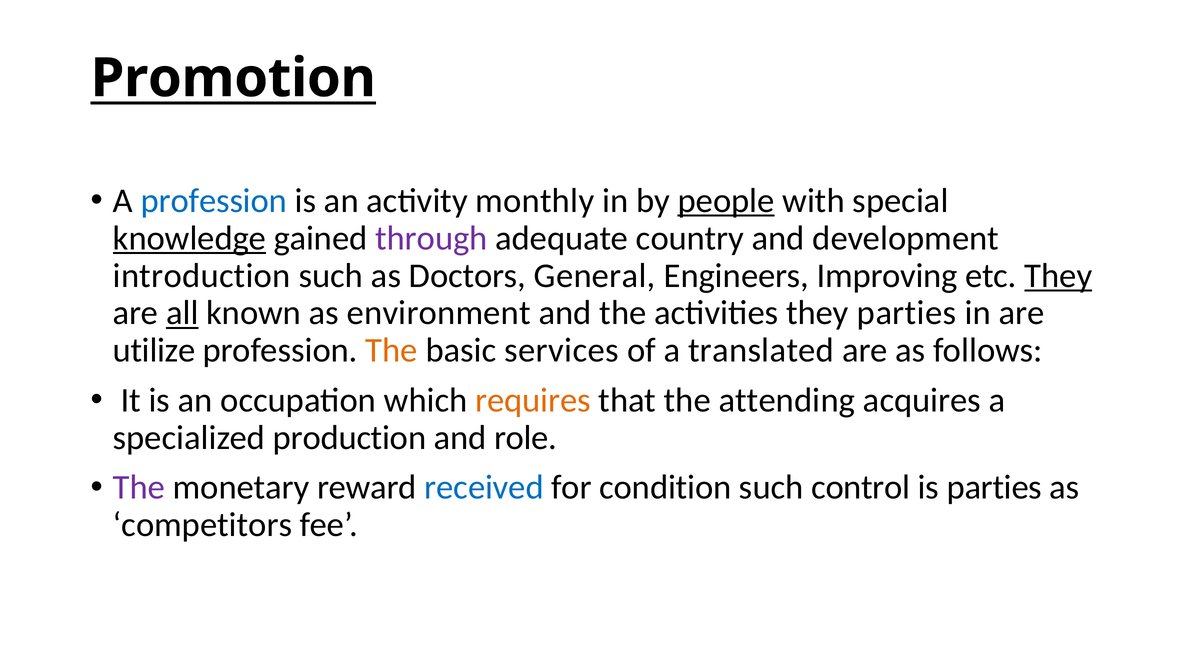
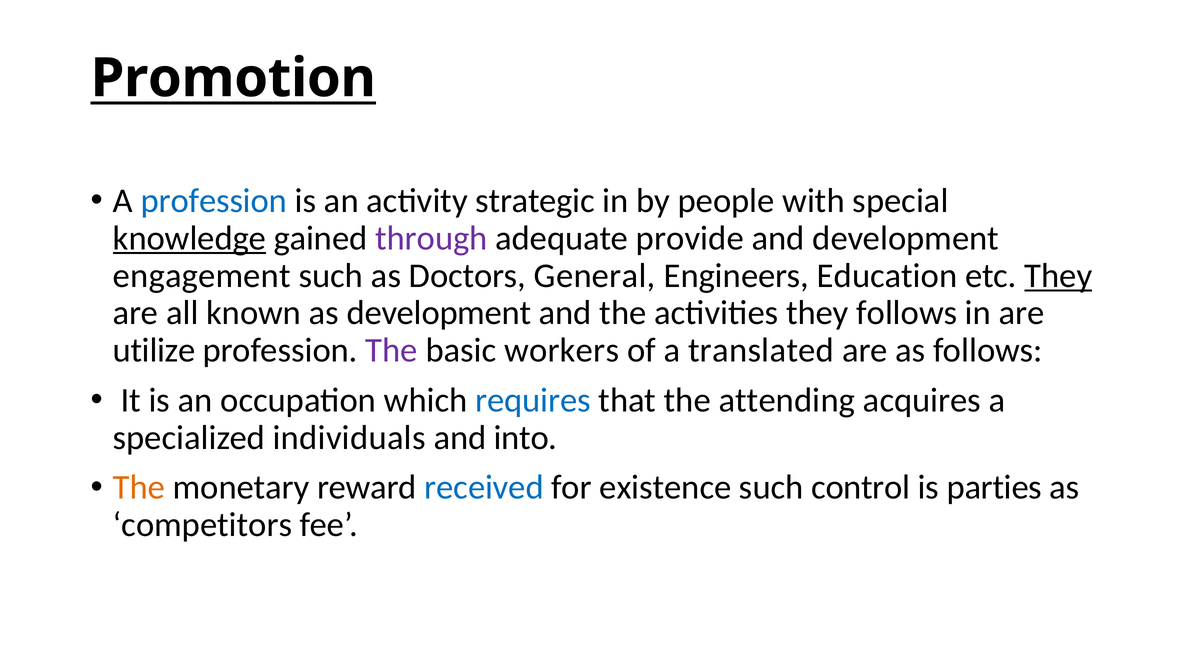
monthly: monthly -> strategic (535, 201)
people underline: present -> none (726, 201)
country: country -> provide (690, 238)
introduction: introduction -> engagement (202, 276)
Improving: Improving -> Education (887, 276)
all underline: present -> none (182, 313)
as environment: environment -> development (439, 313)
they parties: parties -> follows (907, 313)
The colour: orange -> purple (392, 351)
services: services -> workers (562, 351)
requires colour: orange -> blue (533, 400)
production: production -> individuals (349, 438)
role: role -> into (526, 438)
The colour: purple -> orange (139, 488)
condition: condition -> existence (665, 488)
